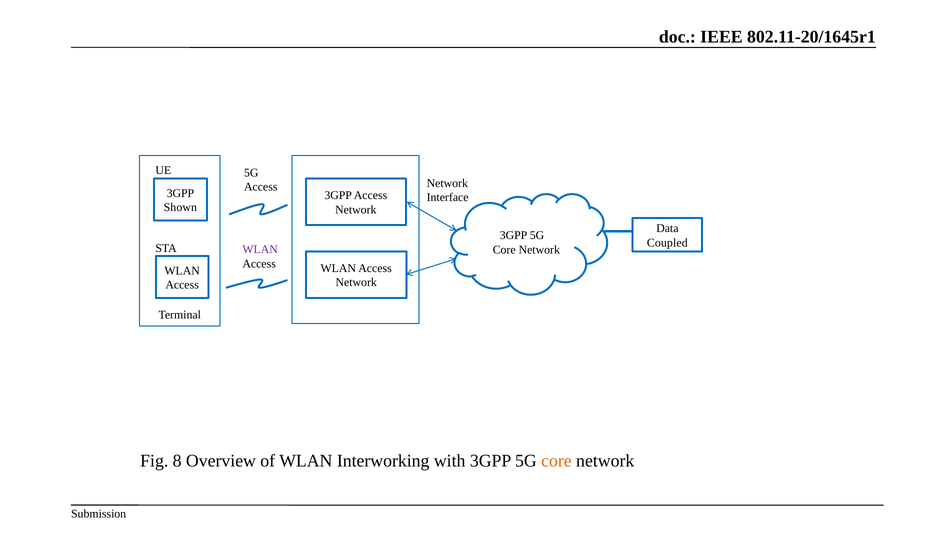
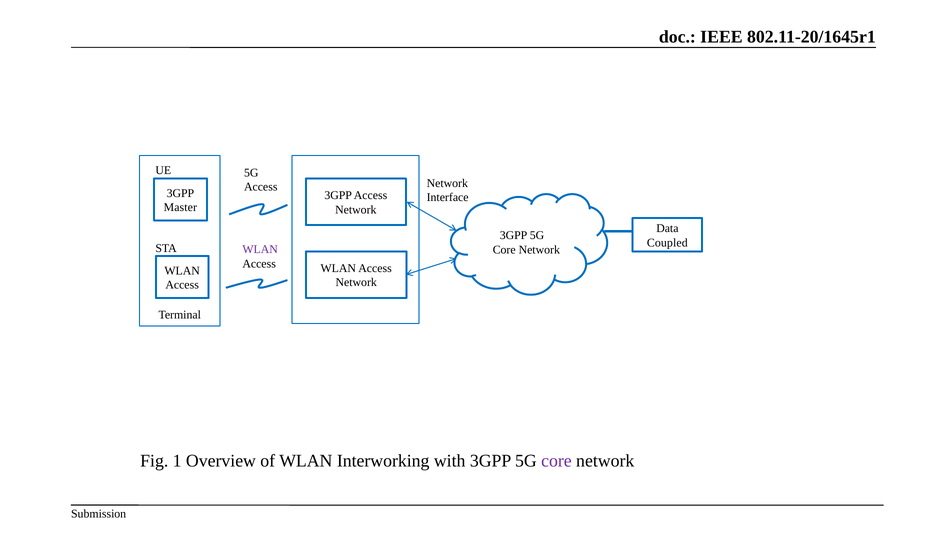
Shown: Shown -> Master (180, 207)
8: 8 -> 1 (177, 461)
core colour: orange -> purple (556, 461)
